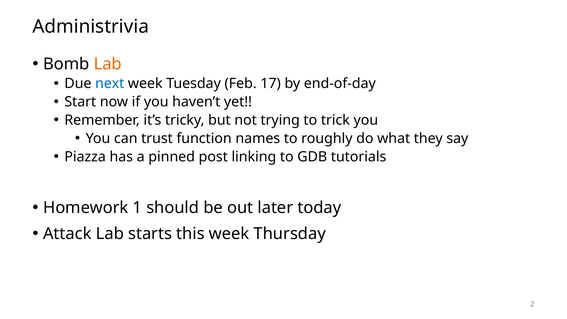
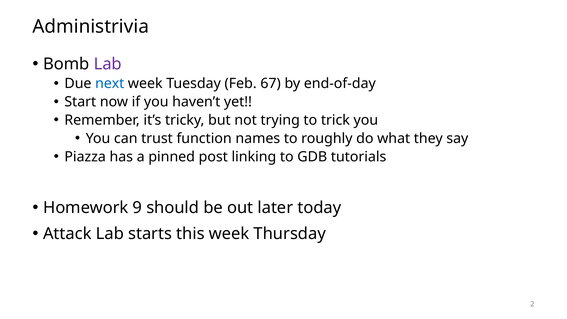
Lab colour: orange -> purple (108, 64)
17: 17 -> 67 (271, 84)
1: 1 -> 9 (137, 208)
